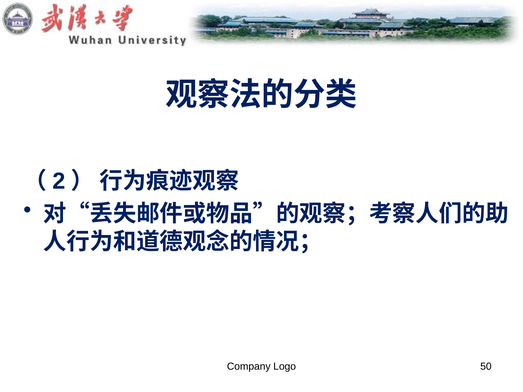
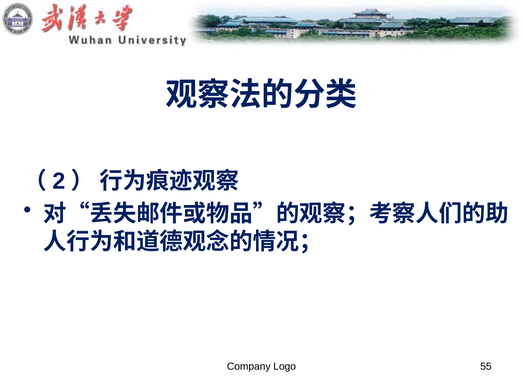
50: 50 -> 55 (486, 367)
